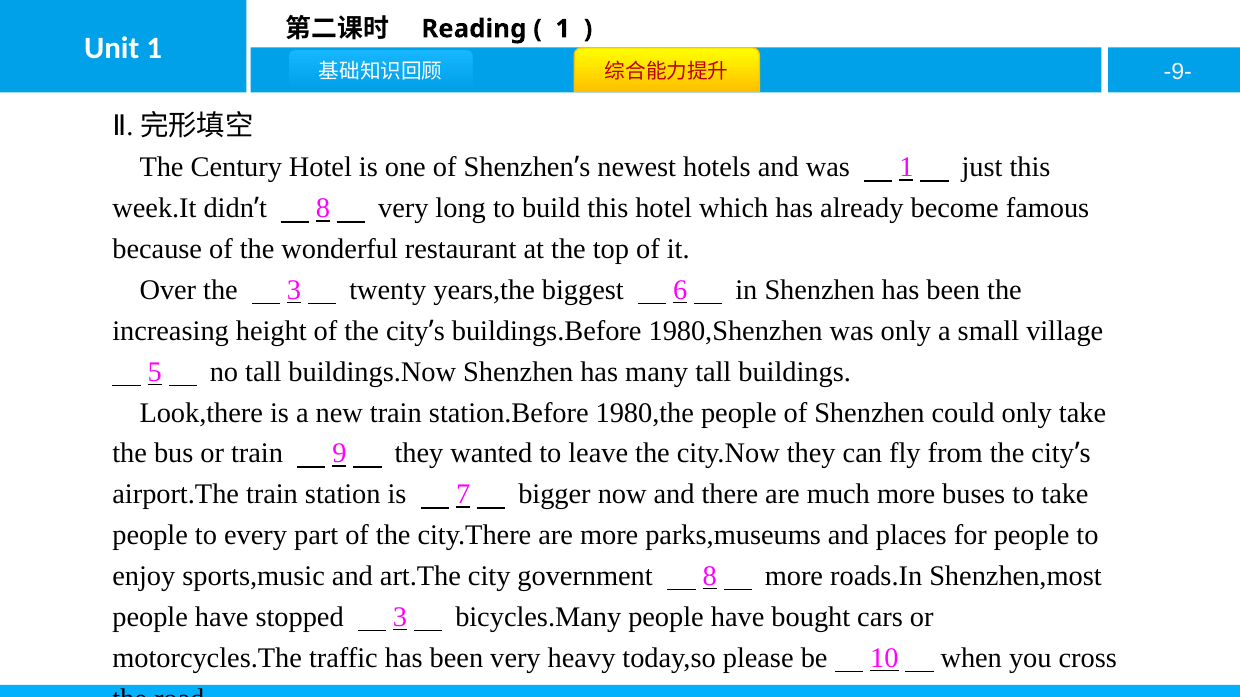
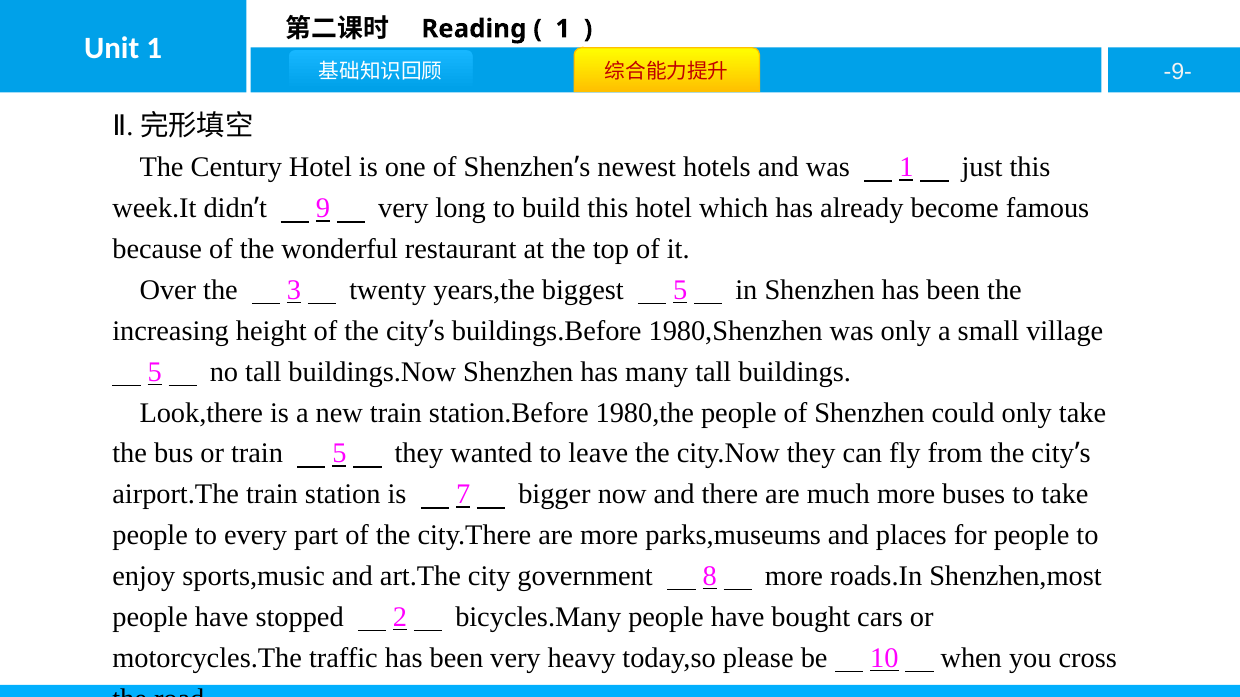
8: 8 -> 9 (323, 208)
biggest 6: 6 -> 5 (680, 290)
train 9: 9 -> 5 (339, 454)
stopped 3: 3 -> 2 (400, 617)
